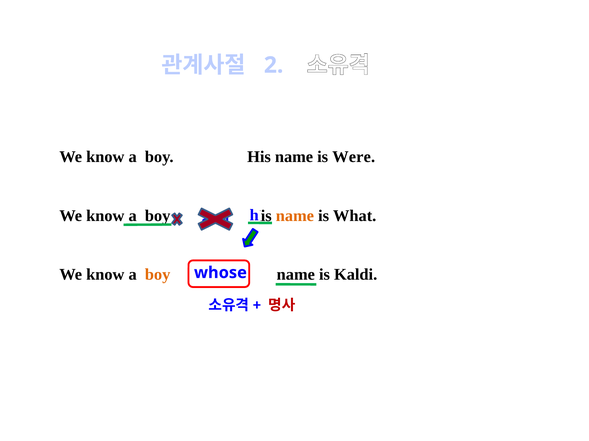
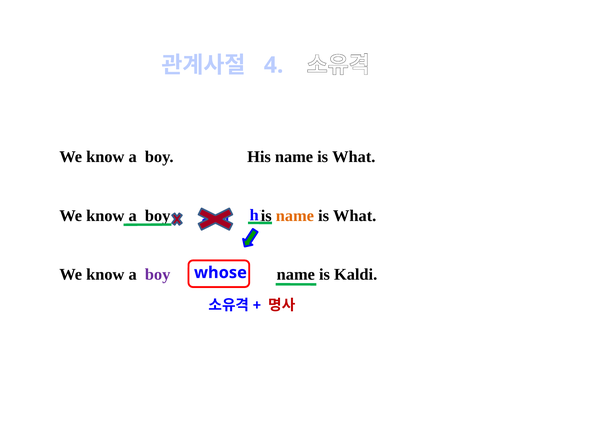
2: 2 -> 4 (274, 65)
Were: Were -> What (354, 157)
boy colour: orange -> purple (158, 275)
